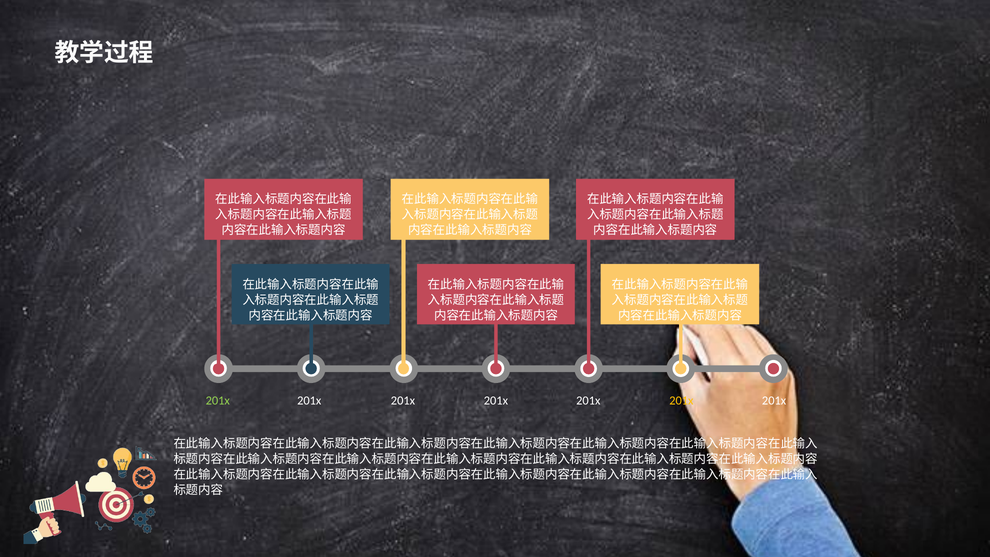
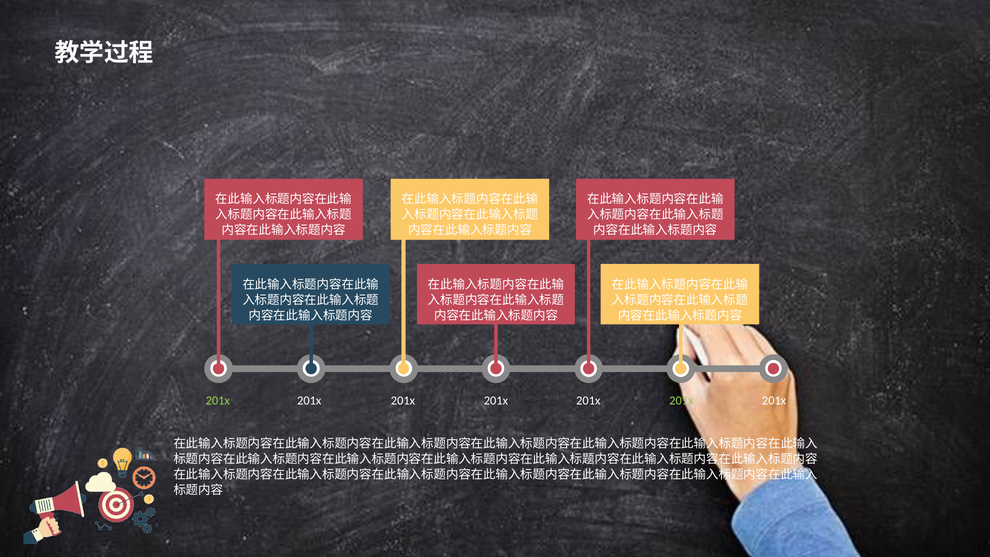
201x colour: yellow -> light green (681, 400)
